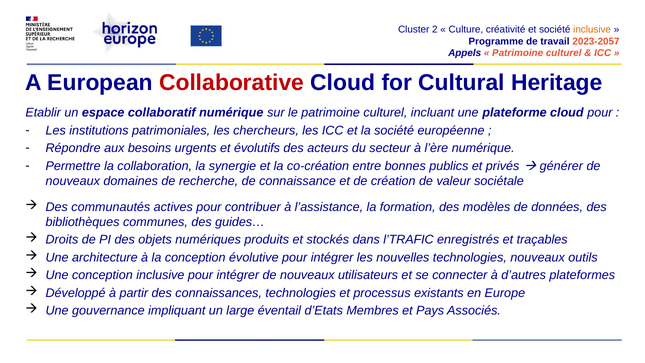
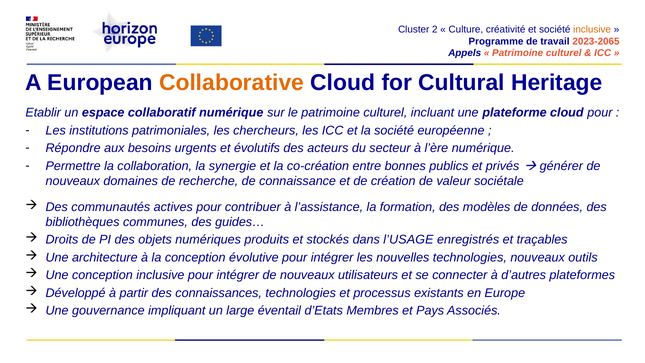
2023-2057: 2023-2057 -> 2023-2065 (596, 41)
Collaborative colour: red -> orange (232, 83)
l’TRAFIC: l’TRAFIC -> l’USAGE (408, 240)
